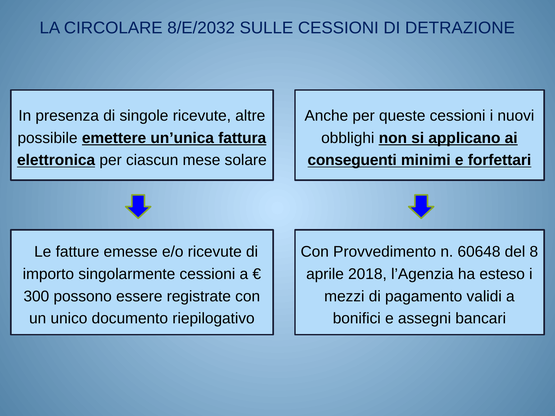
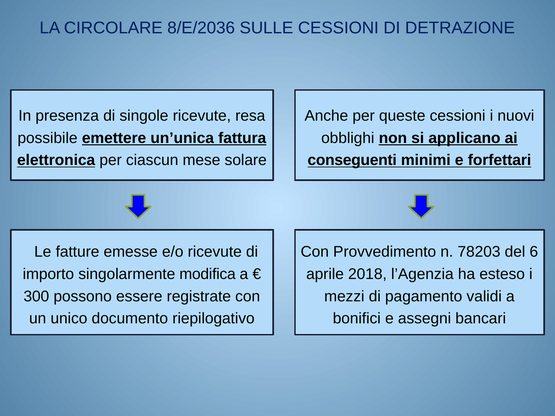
8/E/2032: 8/E/2032 -> 8/E/2036 (201, 28)
altre: altre -> resa (250, 116)
60648: 60648 -> 78203 (479, 252)
8: 8 -> 6 (534, 252)
singolarmente cessioni: cessioni -> modifica (208, 274)
